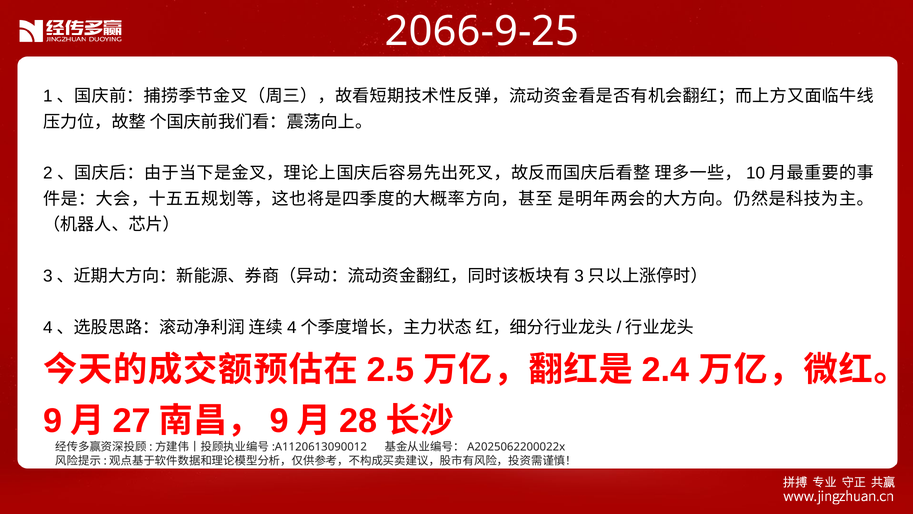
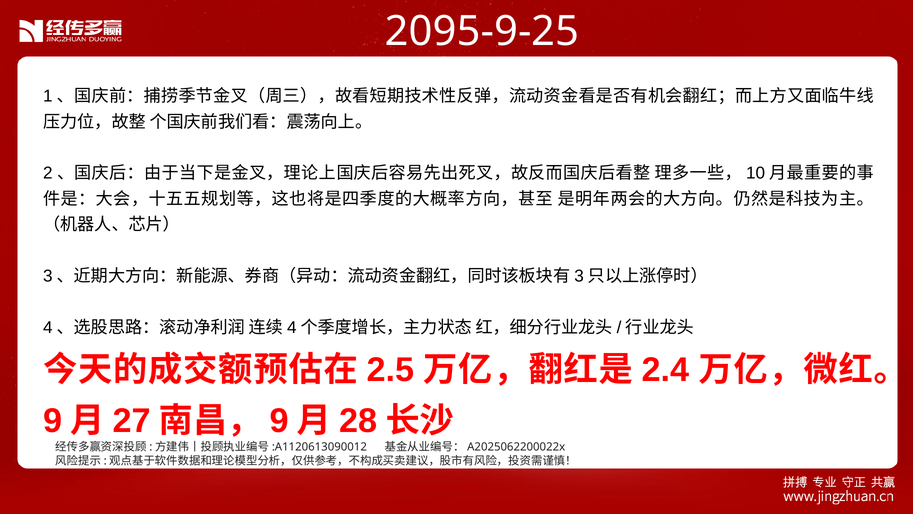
2066-9-25: 2066-9-25 -> 2095-9-25 (482, 31)
